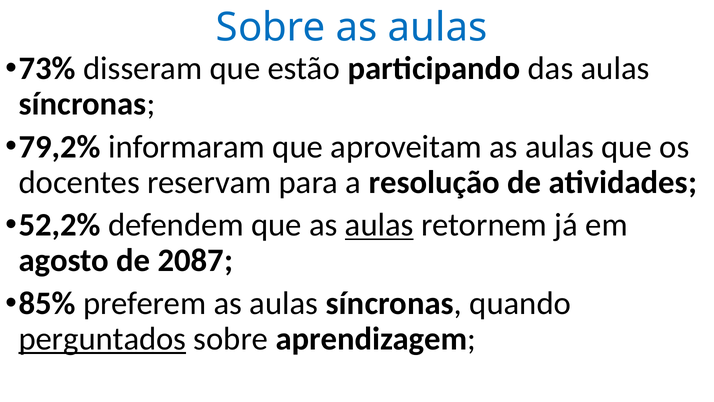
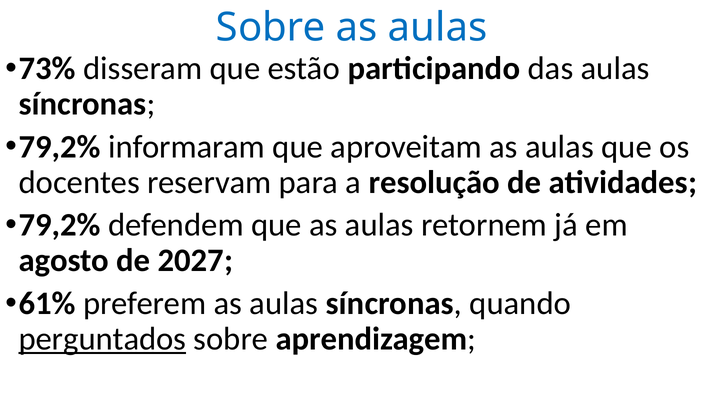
52,2%: 52,2% -> 79,2% (60, 225)
aulas underline: present -> none (379, 225)
2087: 2087 -> 2027 (195, 260)
85%: 85% -> 61% (47, 303)
